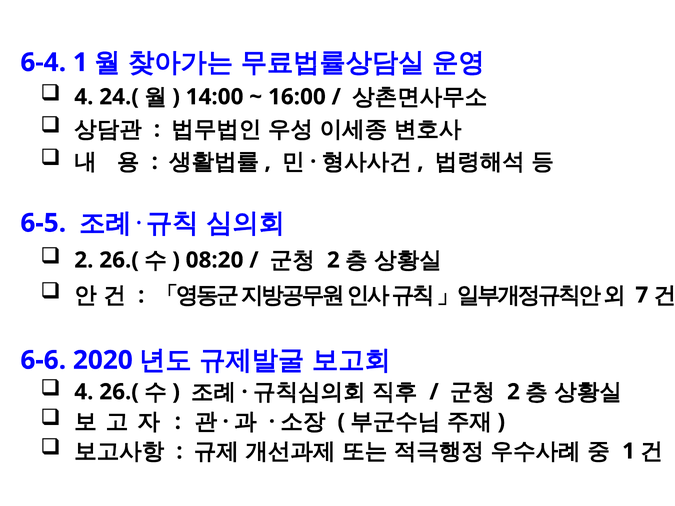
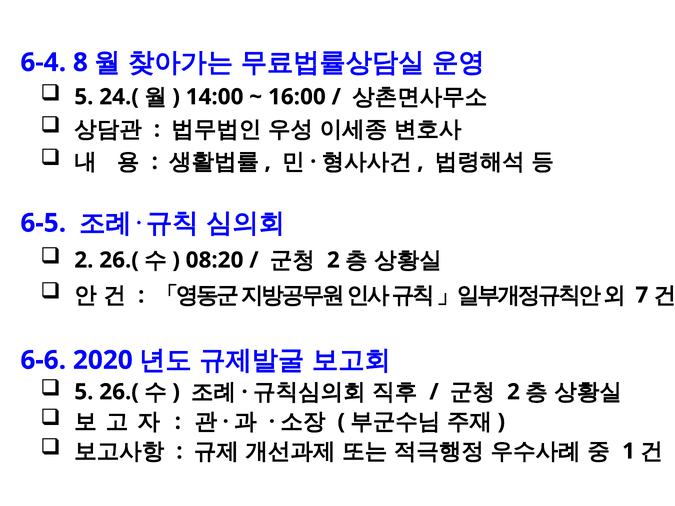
6-4 1: 1 -> 8 (80, 62)
4: 4 -> 5 (84, 97)
4: 4 -> 5 (84, 392)
